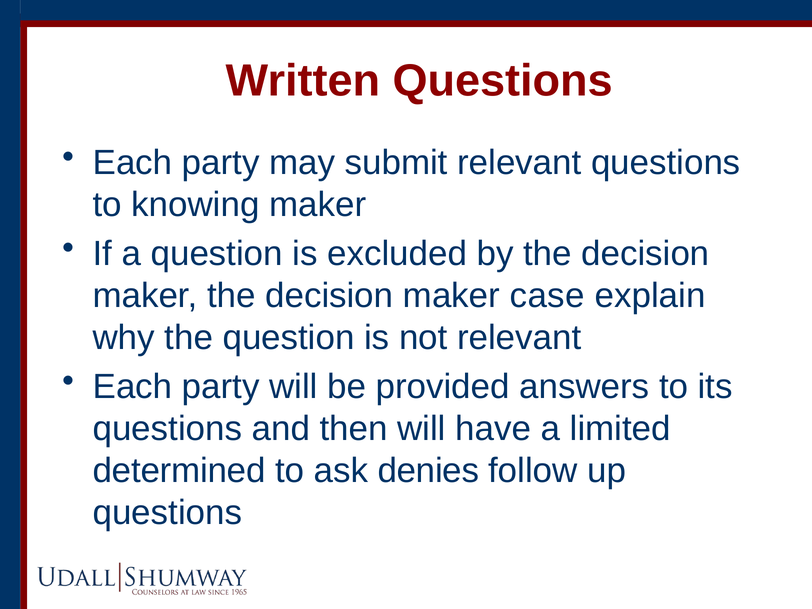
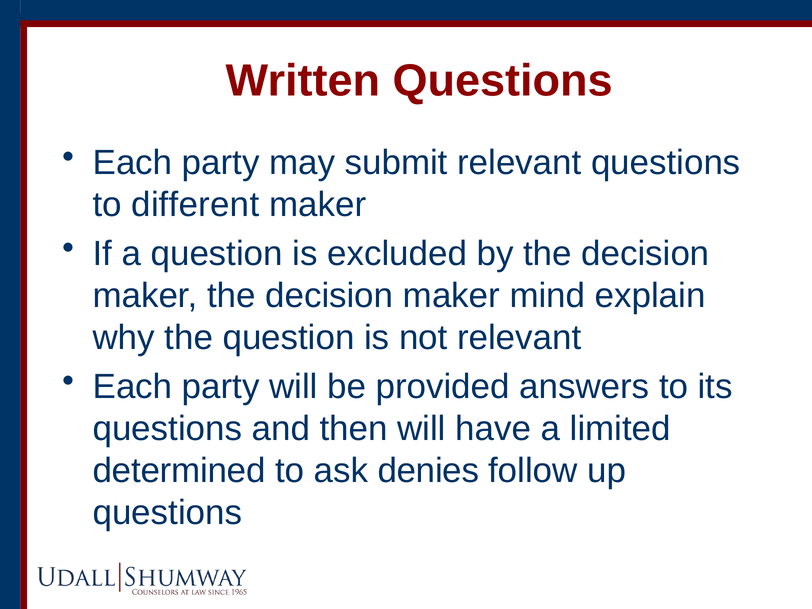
knowing: knowing -> different (195, 205)
case: case -> mind (547, 296)
